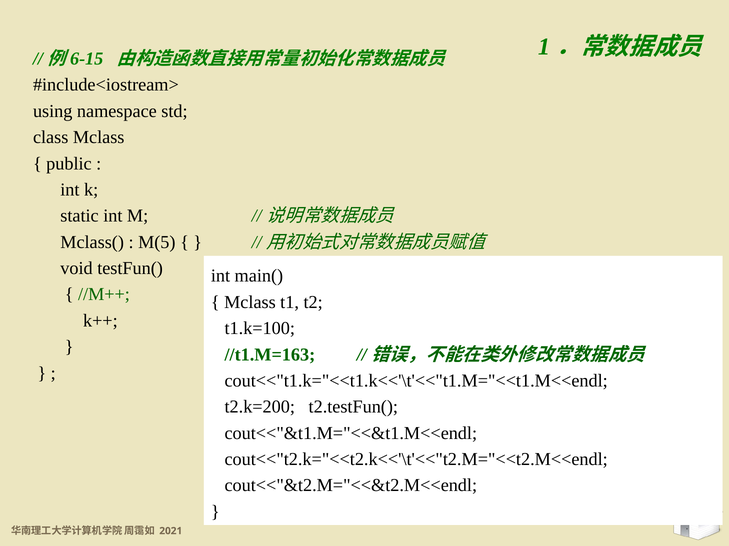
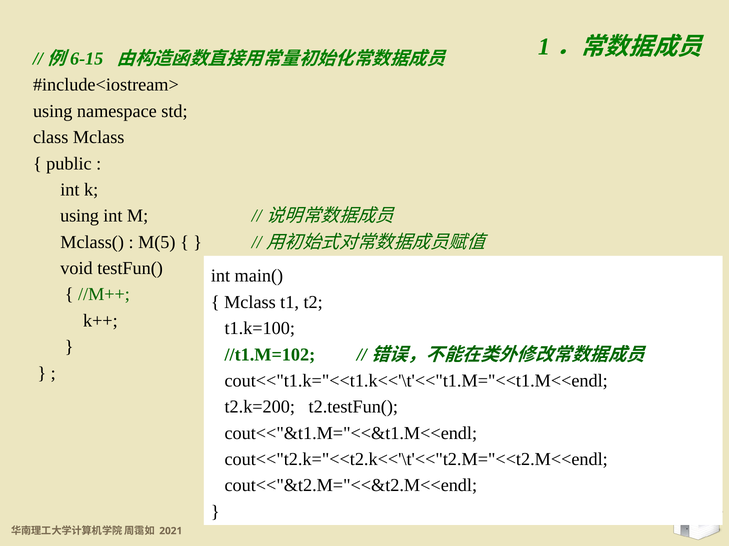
static: static -> using (80, 216)
//t1.M=163: //t1.M=163 -> //t1.M=102 (270, 355)
